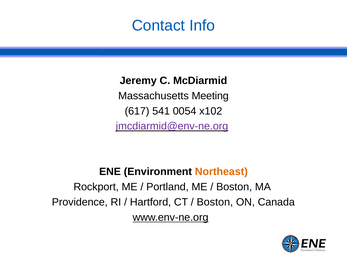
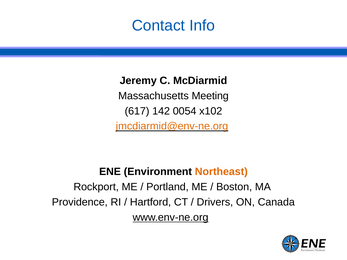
541: 541 -> 142 (161, 111)
jmcdiarmid@env-ne.org colour: purple -> orange (172, 126)
Boston: Boston -> Drivers (215, 202)
